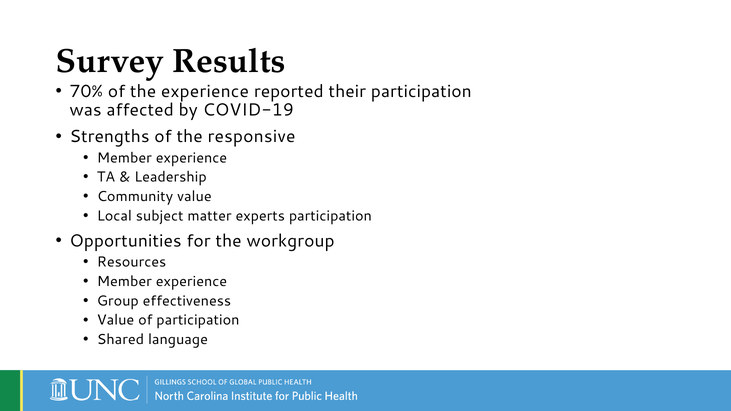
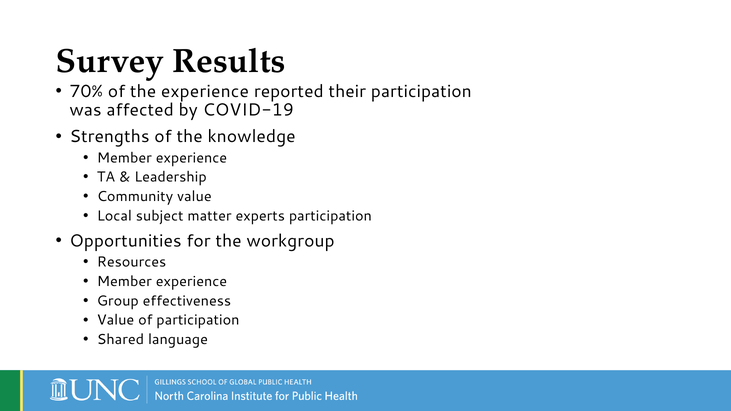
responsive: responsive -> knowledge (252, 137)
